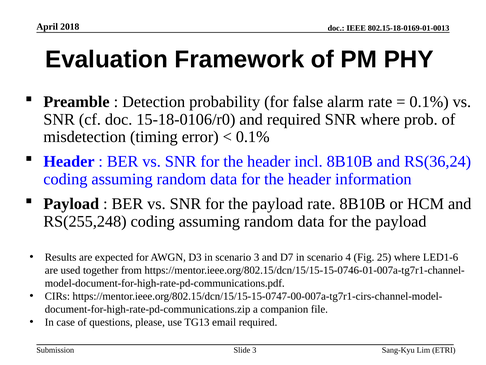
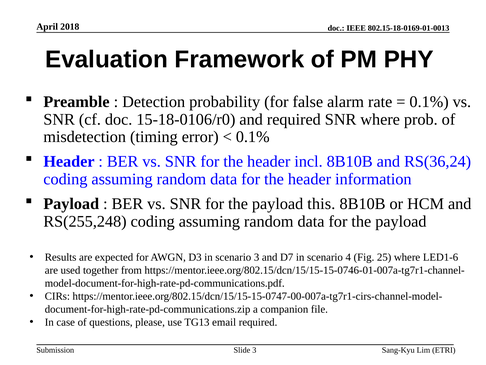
payload rate: rate -> this (321, 204)
